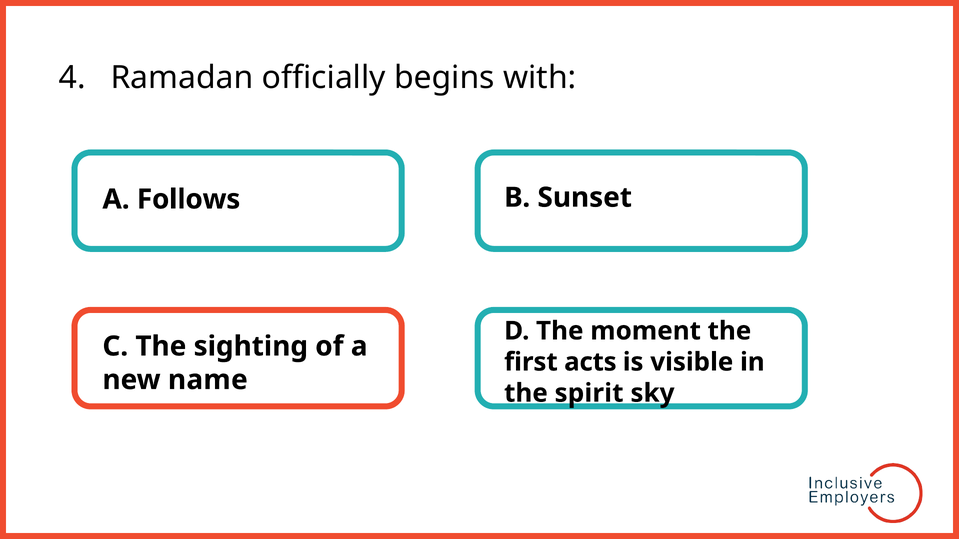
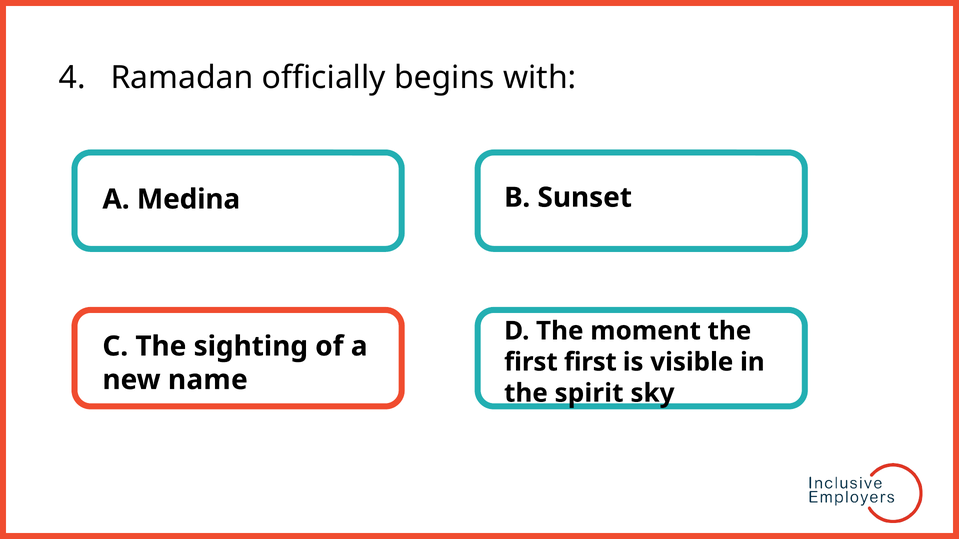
Follows: Follows -> Medina (189, 199)
first acts: acts -> first (590, 362)
